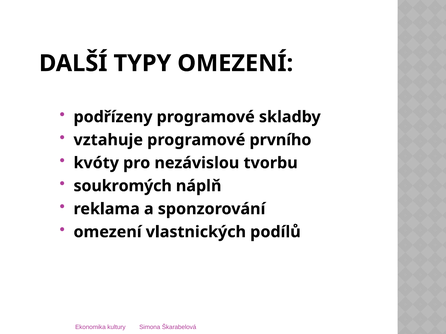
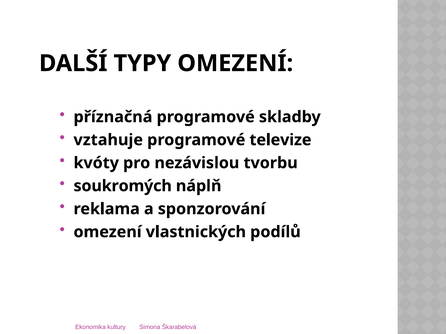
podřízeny: podřízeny -> příznačná (113, 117)
prvního: prvního -> televize (280, 140)
